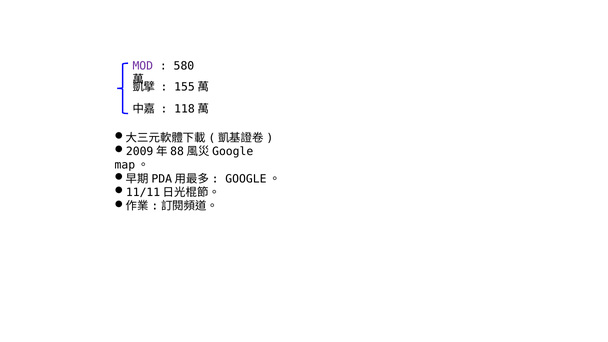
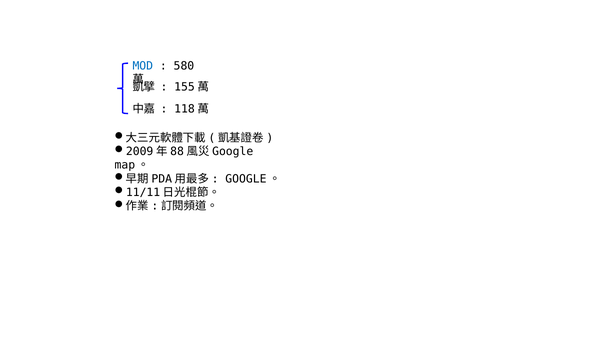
MOD colour: purple -> blue (143, 66)
